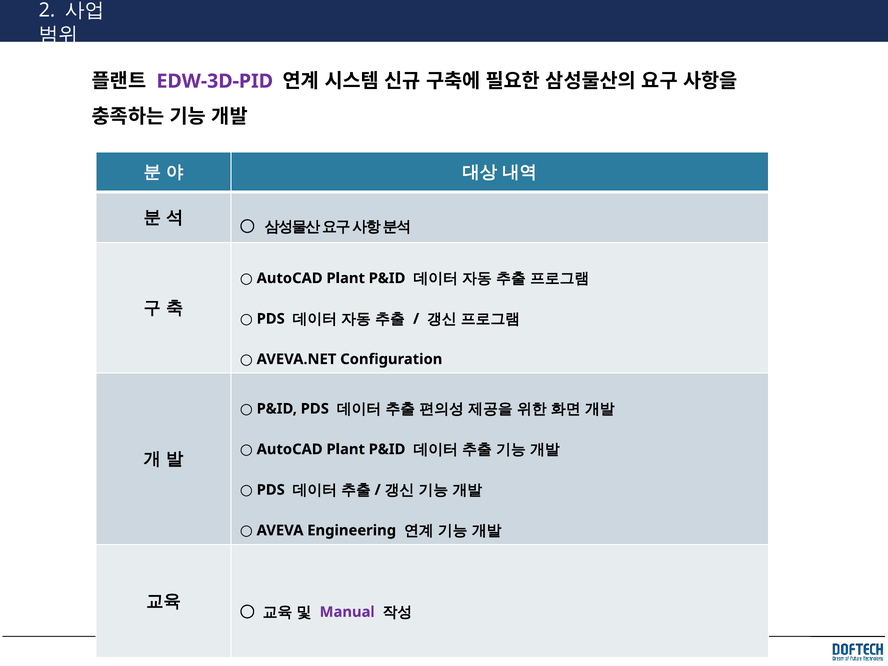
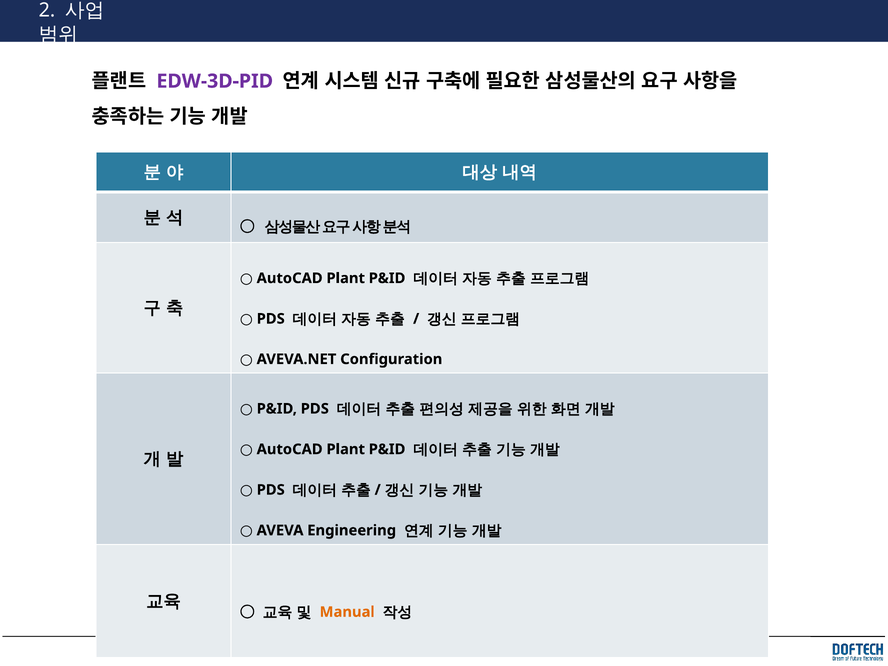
Manual colour: purple -> orange (347, 612)
